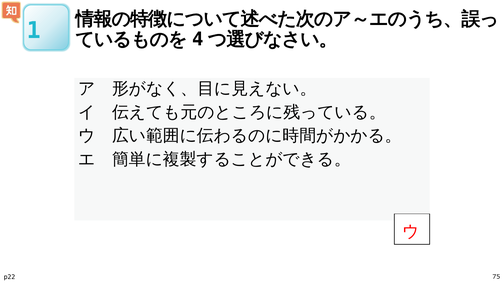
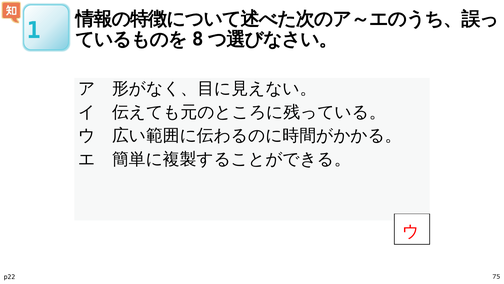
4: 4 -> 8 (198, 39)
